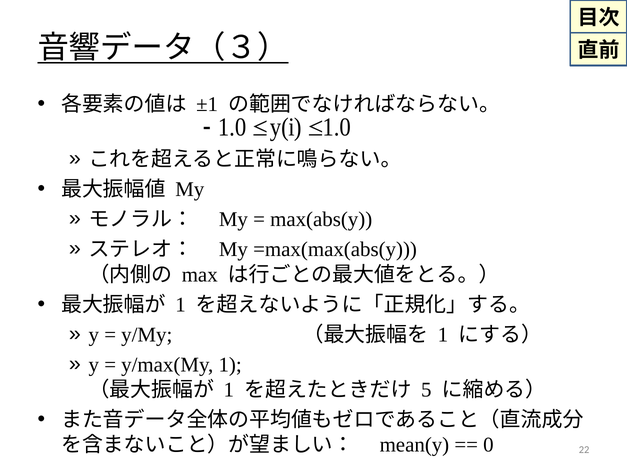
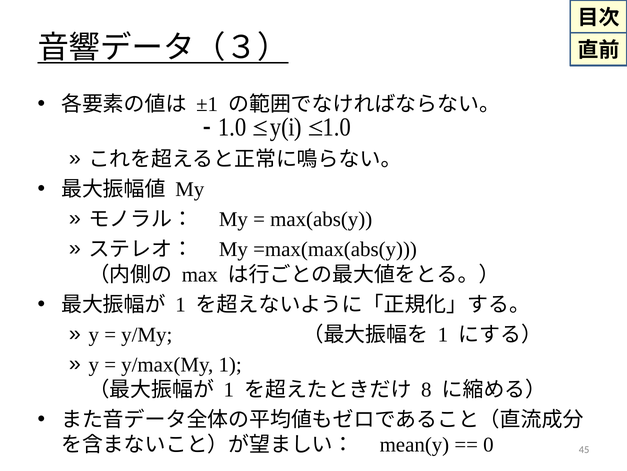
5: 5 -> 8 (426, 389)
22: 22 -> 45 (584, 449)
